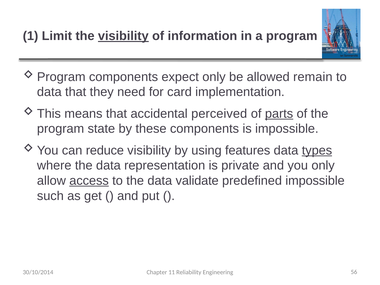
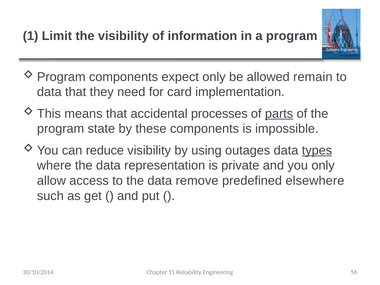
visibility underline: present -> none (123, 36)
perceived: perceived -> processes (219, 114)
features: features -> outages (248, 150)
access underline: present -> none (89, 181)
validate: validate -> remove (197, 181)
predefined impossible: impossible -> elsewhere (315, 181)
